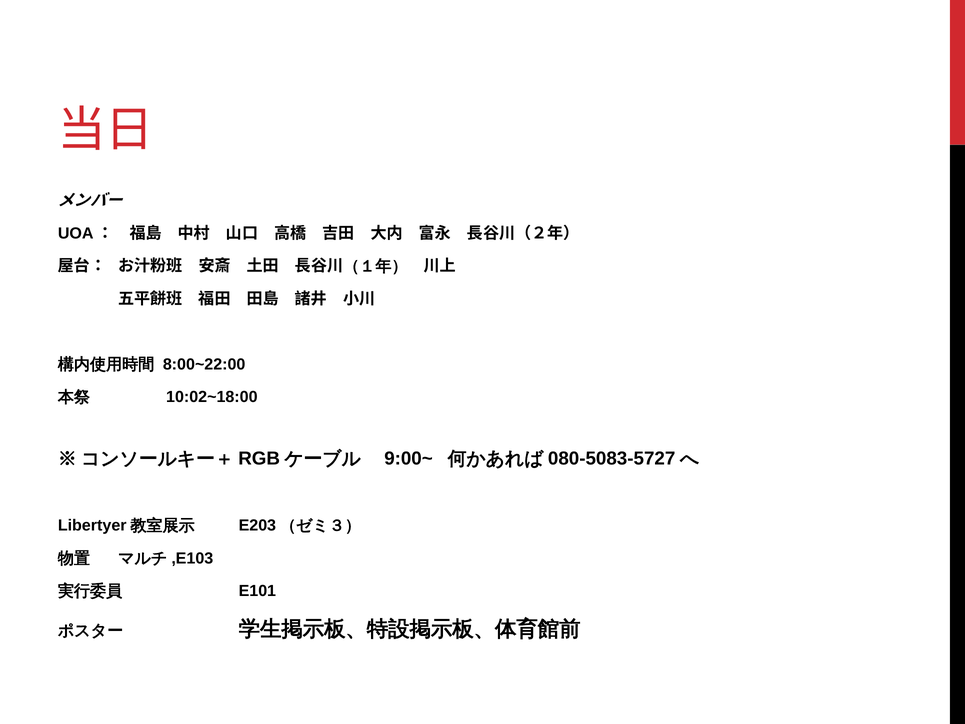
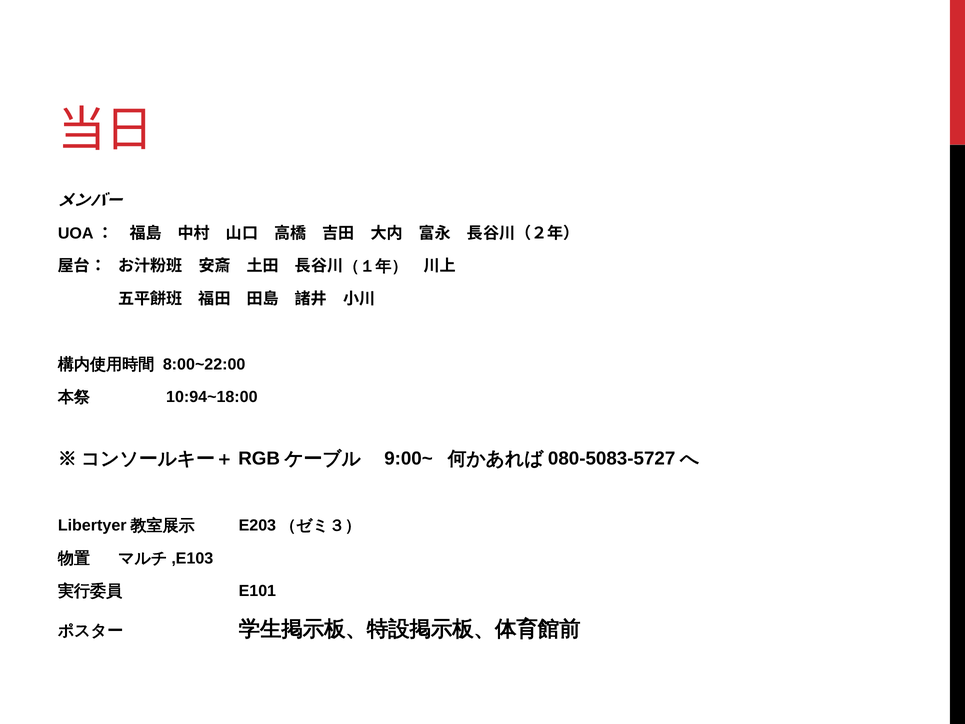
10:02~18:00: 10:02~18:00 -> 10:94~18:00 (212, 397)
